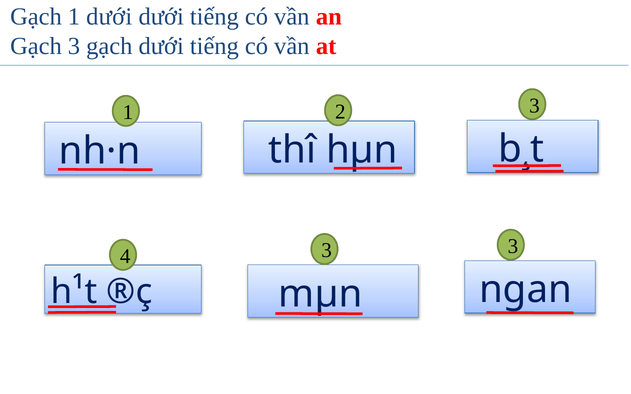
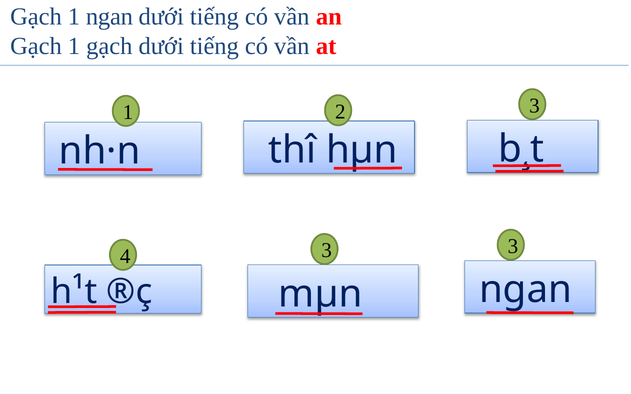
1 dưới: dưới -> ngan (109, 17)
3: 3 -> 1 (74, 46)
